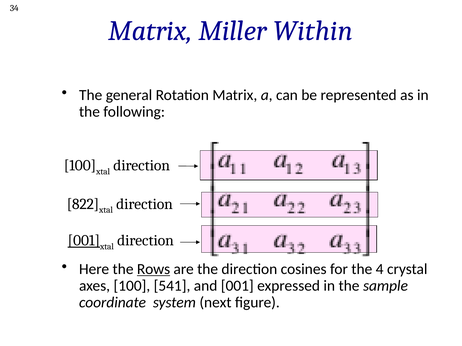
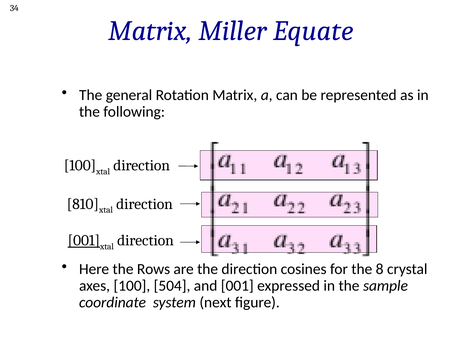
Within: Within -> Equate (313, 31)
822: 822 -> 810 (83, 204)
Rows underline: present -> none (154, 269)
4: 4 -> 8 (380, 269)
541: 541 -> 504 (172, 286)
